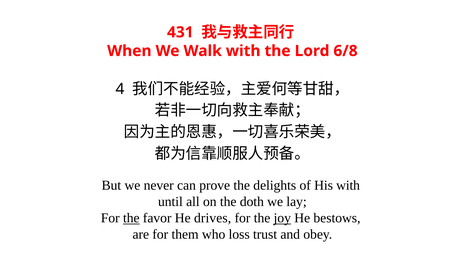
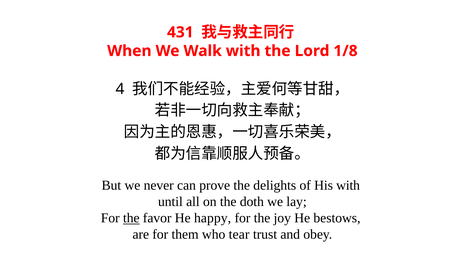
6/8: 6/8 -> 1/8 (346, 51)
drives: drives -> happy (213, 218)
joy underline: present -> none (282, 218)
loss: loss -> tear (239, 234)
